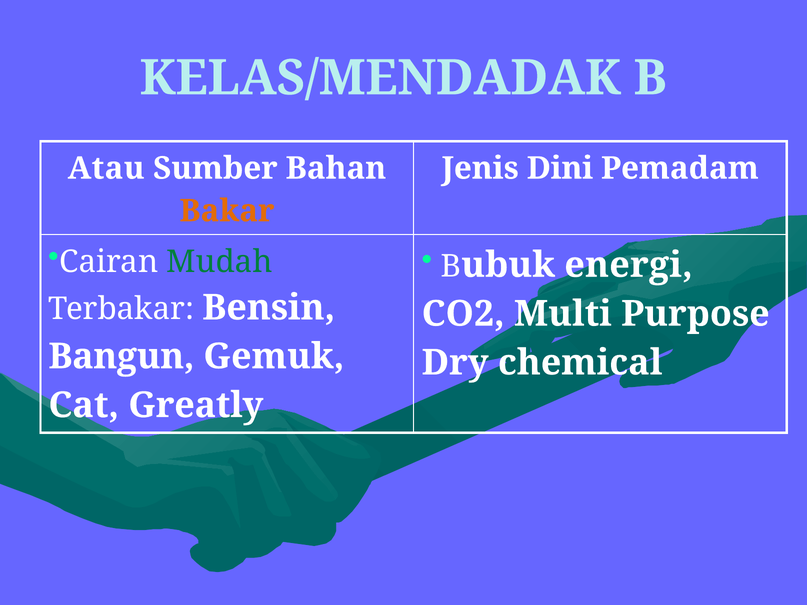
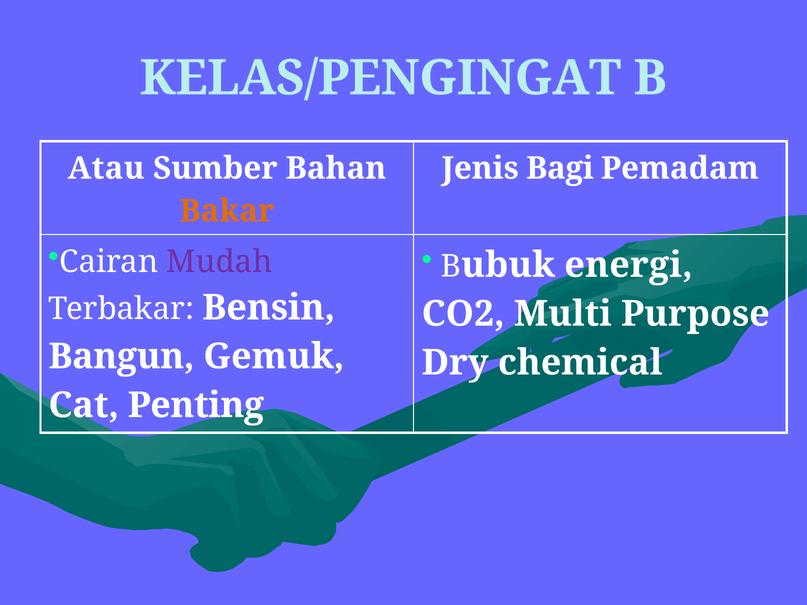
KELAS/MENDADAK: KELAS/MENDADAK -> KELAS/PENGINGAT (380, 78)
Dini: Dini -> Bagi (560, 168)
Mudah colour: green -> purple (219, 262)
Greatly: Greatly -> Penting (196, 405)
